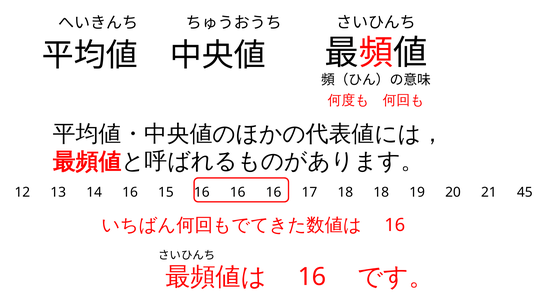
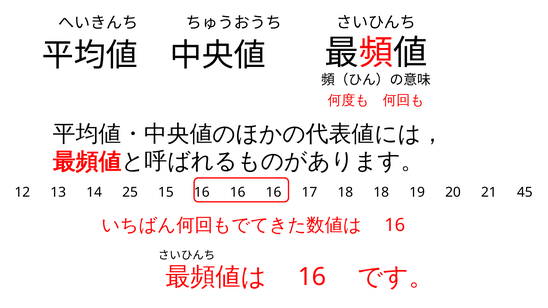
14 16: 16 -> 25 (130, 192)
